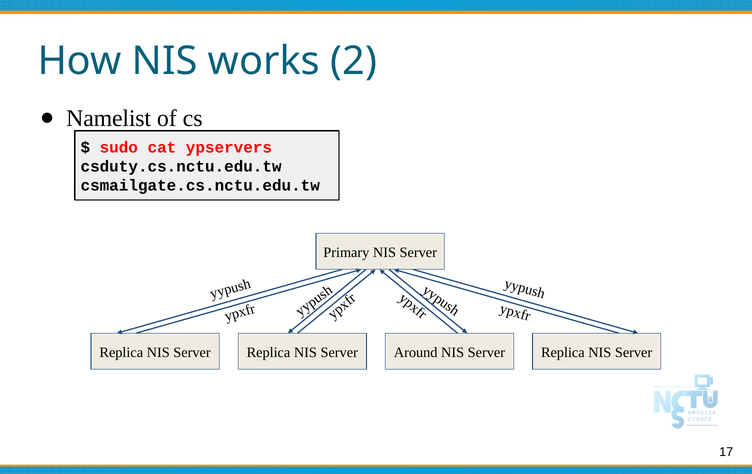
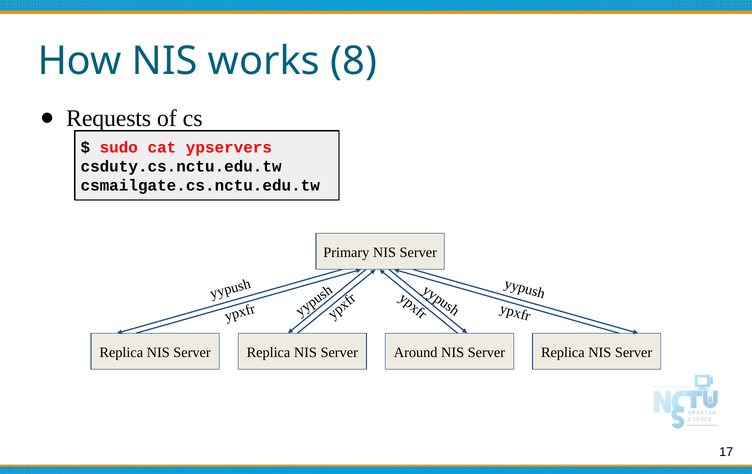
2: 2 -> 8 (354, 61)
Namelist: Namelist -> Requests (109, 118)
